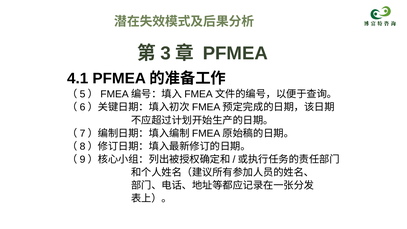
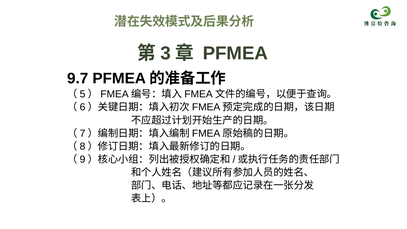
4.1: 4.1 -> 9.7 (78, 78)
